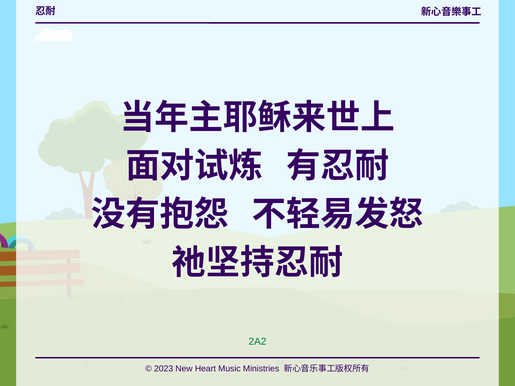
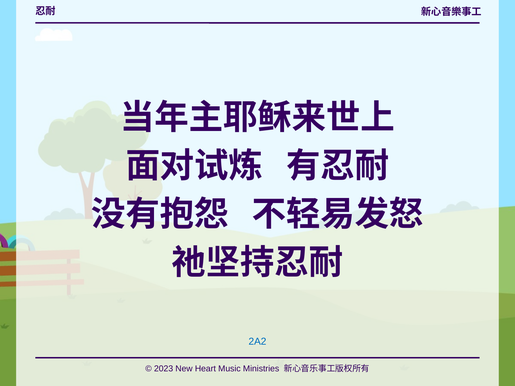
2A2 colour: green -> blue (257, 342)
